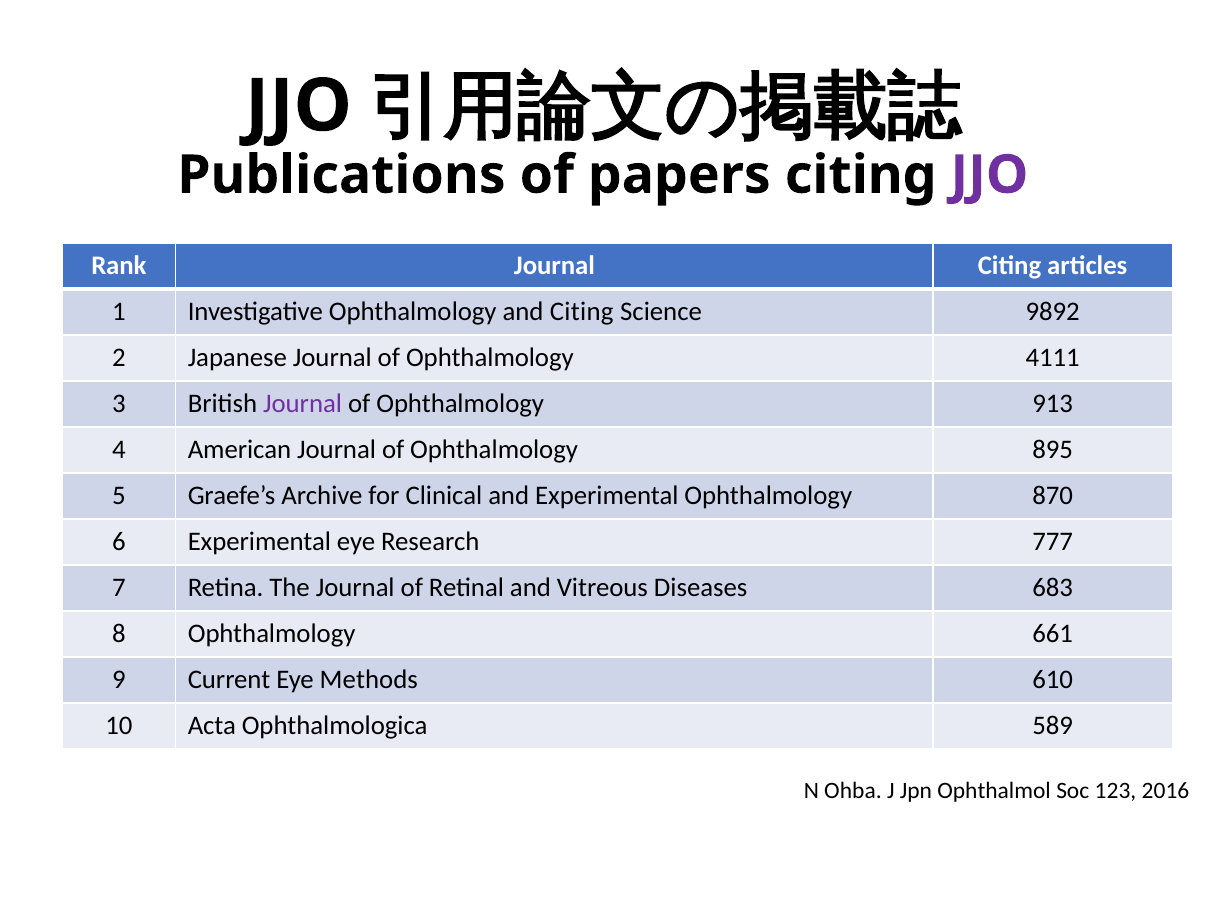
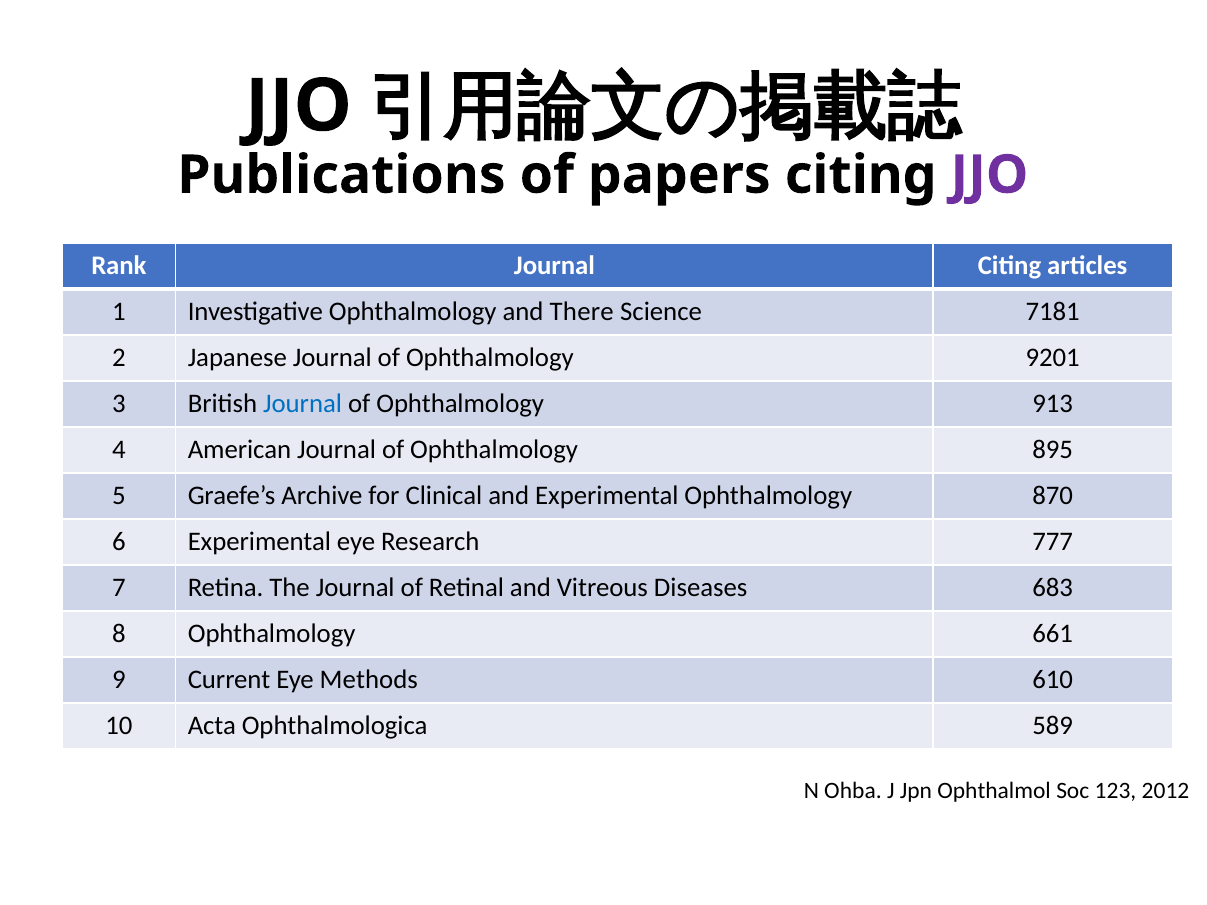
and Citing: Citing -> There (582, 312)
9892: 9892 -> 7181 (1053, 312)
4111: 4111 -> 9201 (1053, 358)
Journal colour: purple -> blue (303, 404)
2016: 2016 -> 2012 (1166, 791)
